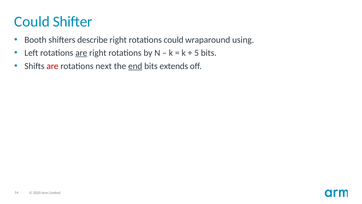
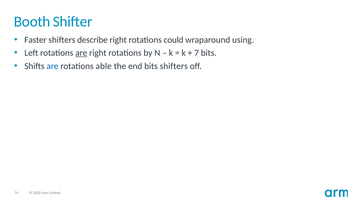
Could: Could -> Booth (32, 22)
Booth: Booth -> Faster (35, 40)
5: 5 -> 7 (197, 53)
are colour: red -> blue (52, 66)
next: next -> able (104, 66)
end underline: present -> none (135, 66)
bits extends: extends -> shifters (174, 66)
